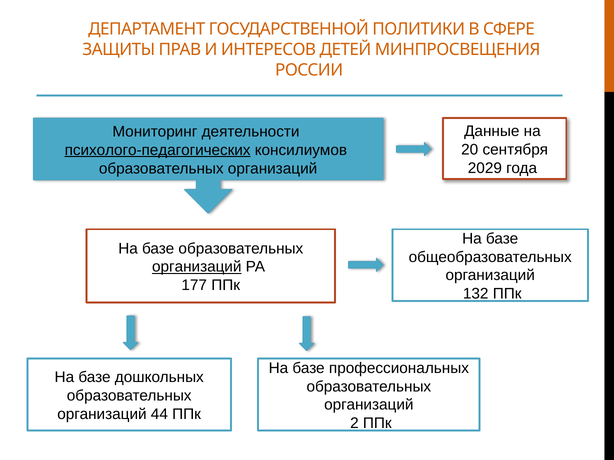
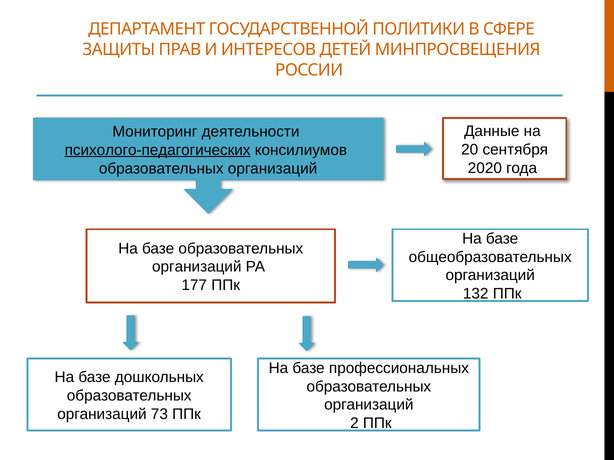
2029: 2029 -> 2020 (485, 168)
организаций underline: present -> none (197, 267)
44: 44 -> 73 (159, 415)
